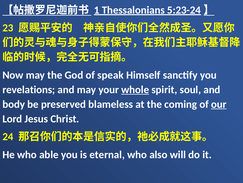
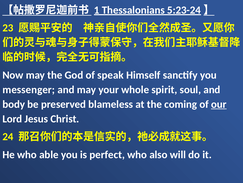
revelations: revelations -> messenger (29, 89)
whole underline: present -> none (135, 89)
eternal: eternal -> perfect (107, 154)
